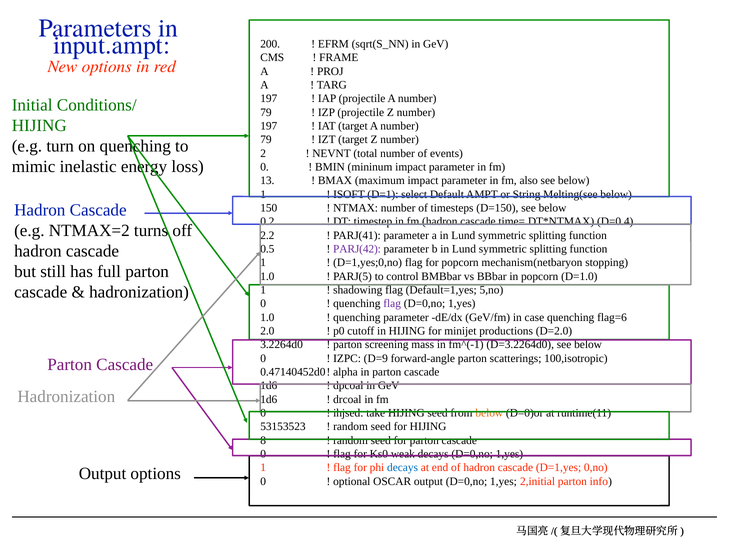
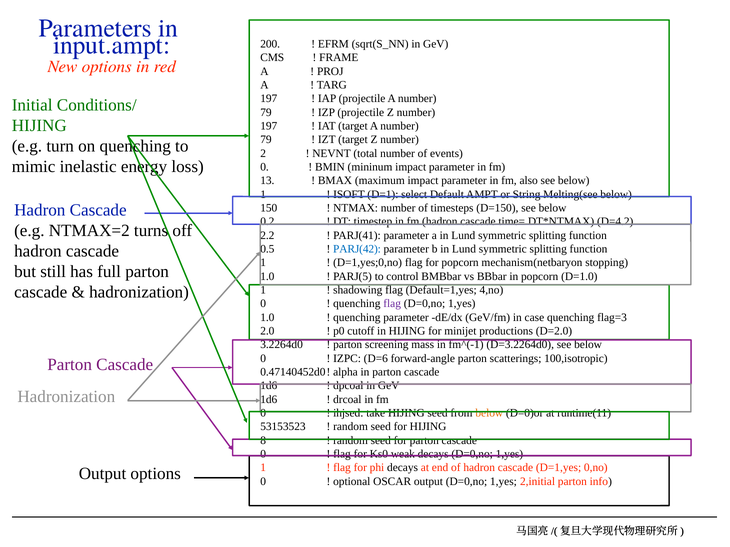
D=0.4: D=0.4 -> D=4.2 (615, 222)
PARJ(42 colour: purple -> blue (357, 249)
5,no: 5,no -> 4,no (491, 290)
flag=6: flag=6 -> flag=3 (612, 318)
D=9: D=9 -> D=6 (376, 359)
decays colour: blue -> black (403, 468)
